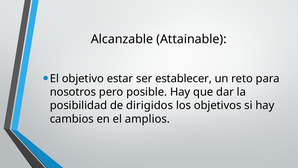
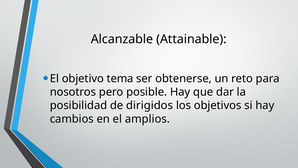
estar: estar -> tema (120, 78)
establecer: establecer -> obtenerse (184, 78)
